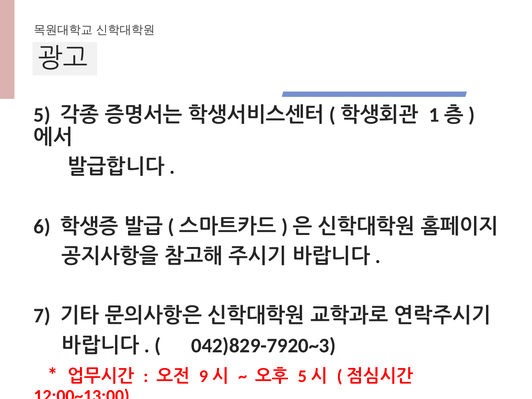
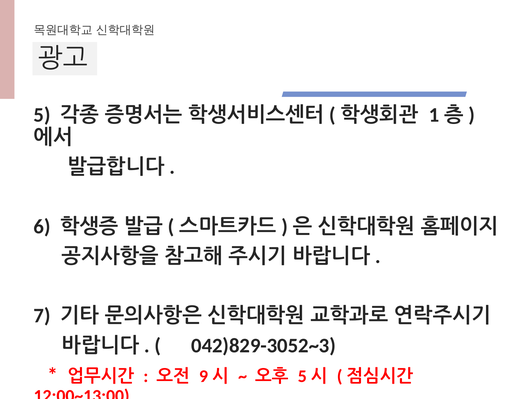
042)829-7920~3: 042)829-7920~3 -> 042)829-3052~3 (264, 346)
